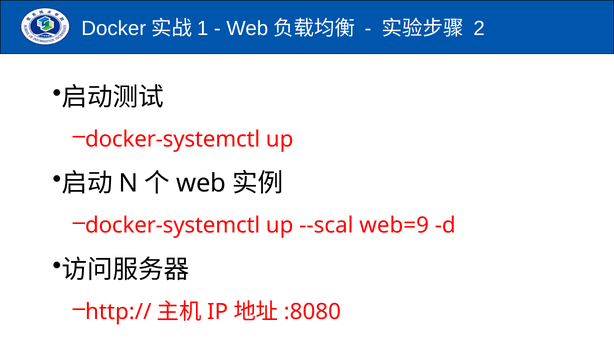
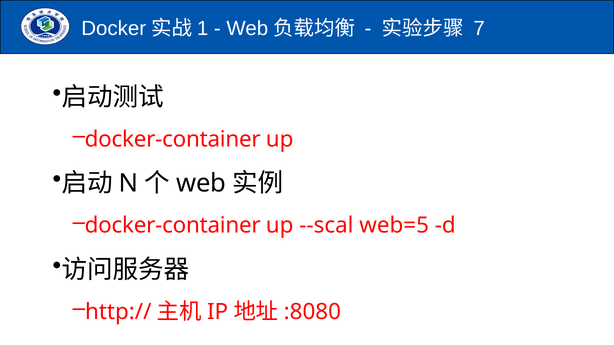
2: 2 -> 7 (479, 28)
docker-systemctl: docker-systemctl -> docker-container (173, 139)
docker-systemctl: docker-systemctl -> docker-container (173, 226)
web=9: web=9 -> web=5 (394, 226)
